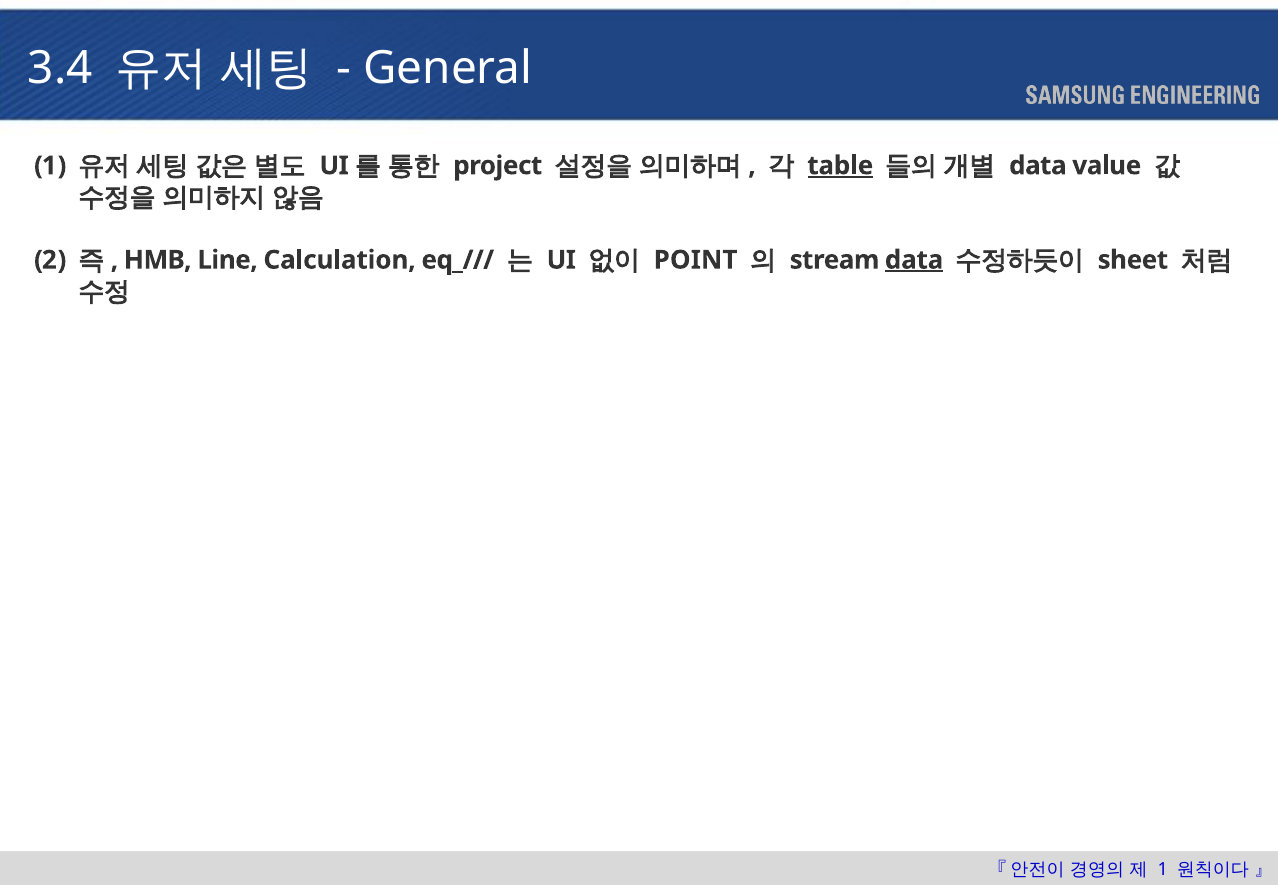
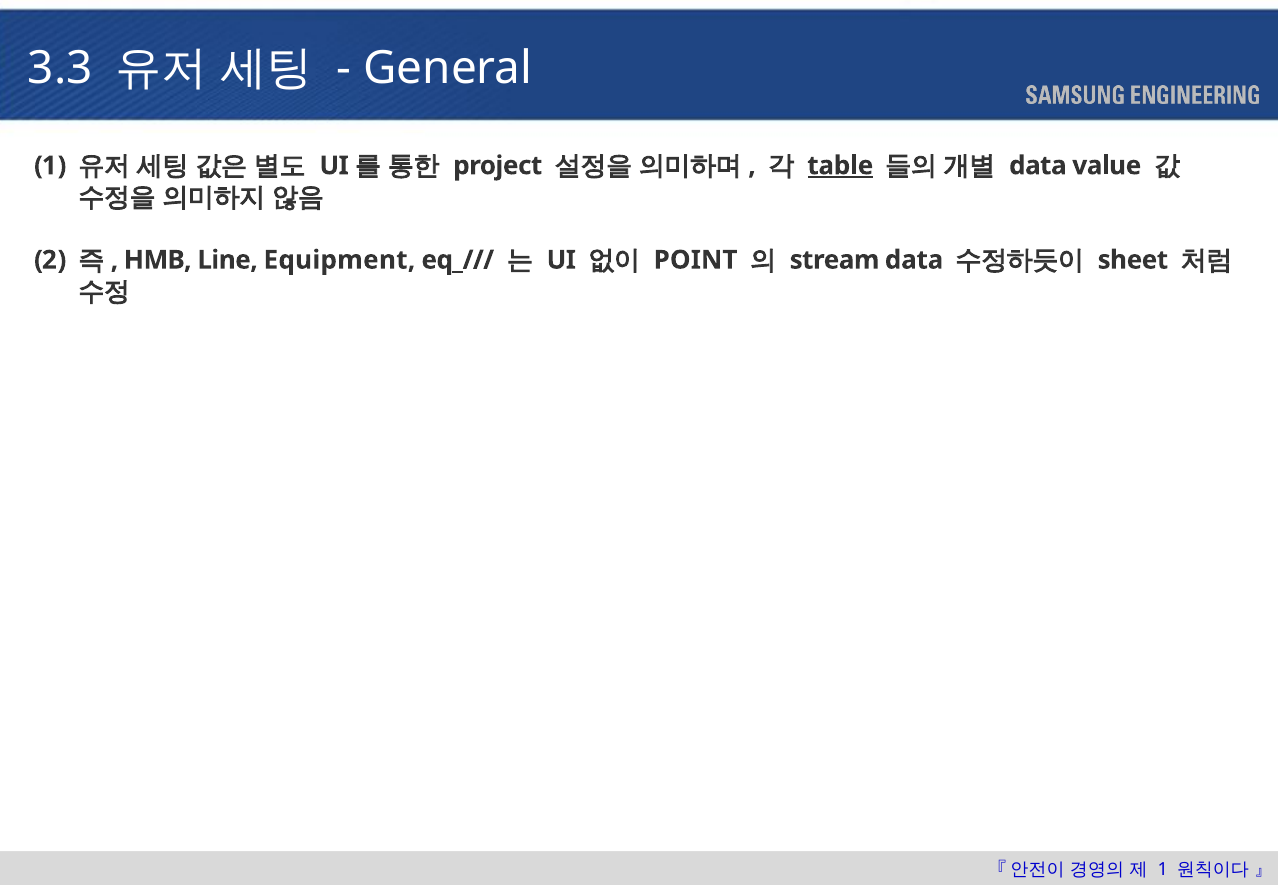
3.4: 3.4 -> 3.3 (60, 69)
Calculation: Calculation -> Equipment (339, 260)
data underline: present -> none (914, 260)
